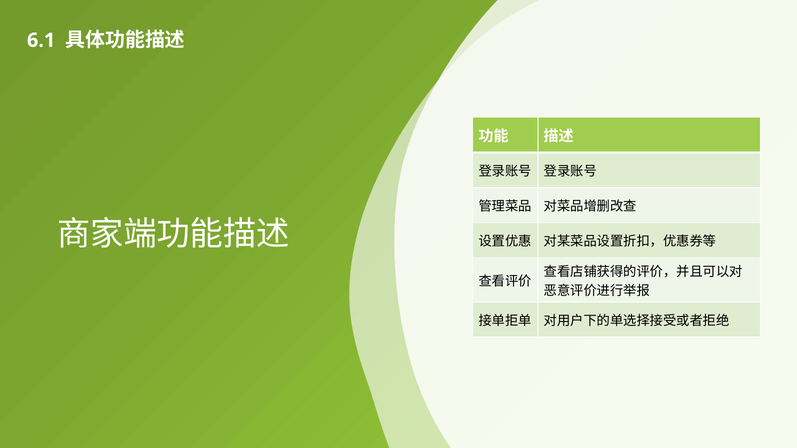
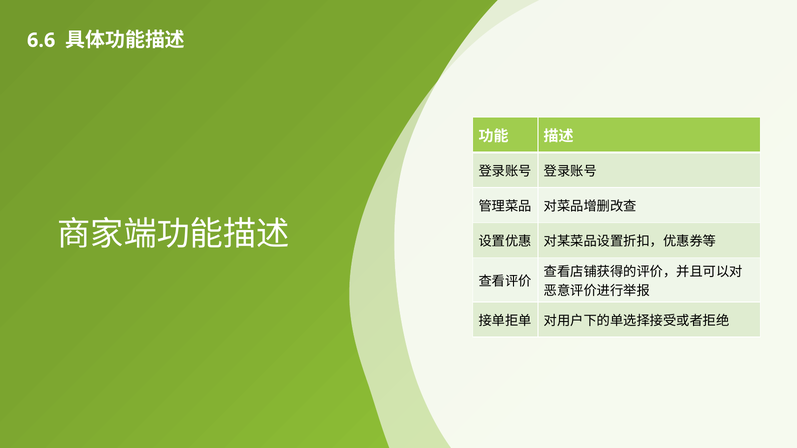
6.1: 6.1 -> 6.6 (41, 40)
